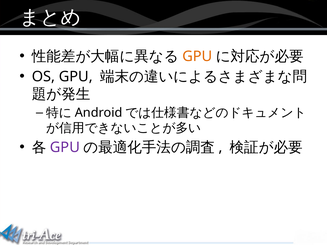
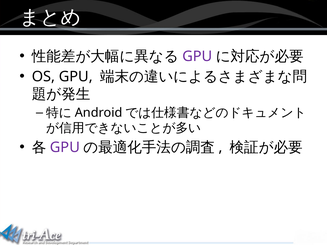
GPU colour: orange -> purple (197, 56)
